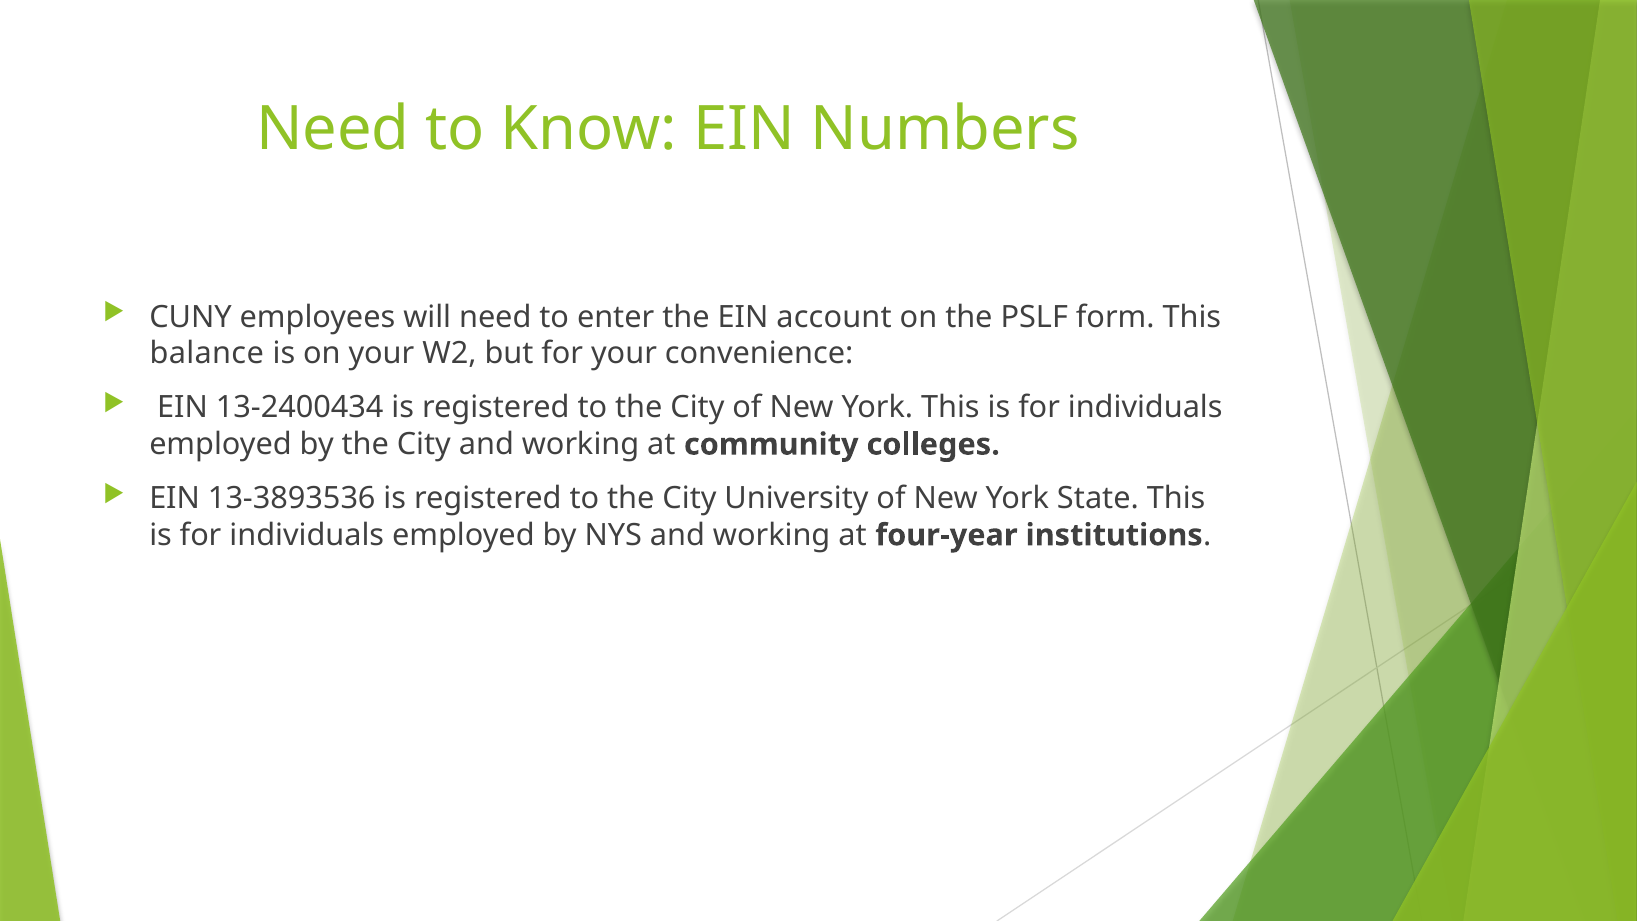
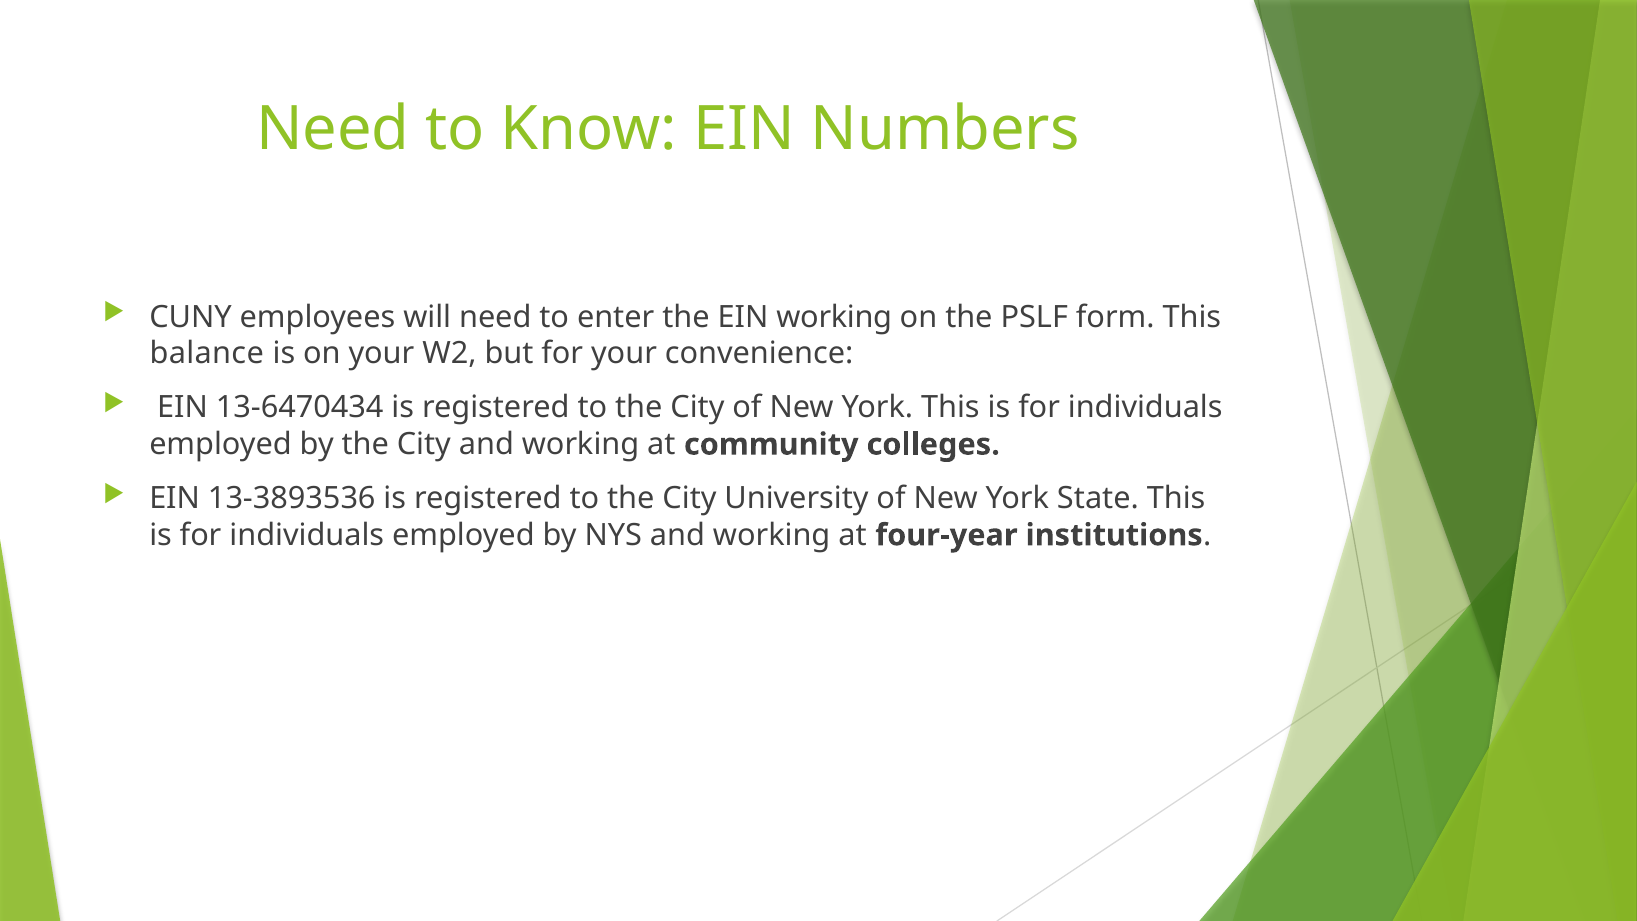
EIN account: account -> working (834, 317)
13-2400434: 13-2400434 -> 13-6470434 (300, 408)
